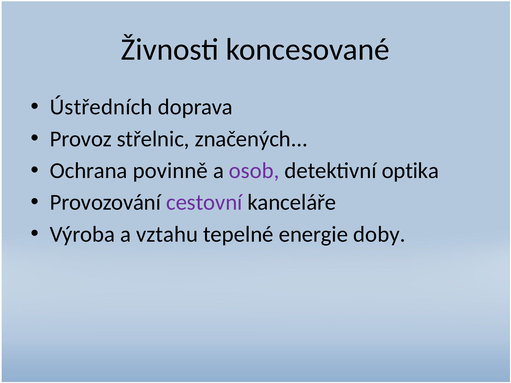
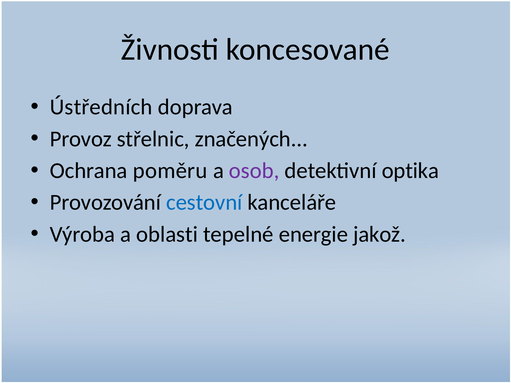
povinně: povinně -> poměru (170, 171)
cestovní colour: purple -> blue (204, 203)
vztahu: vztahu -> oblasti (167, 234)
doby: doby -> jakož (380, 234)
